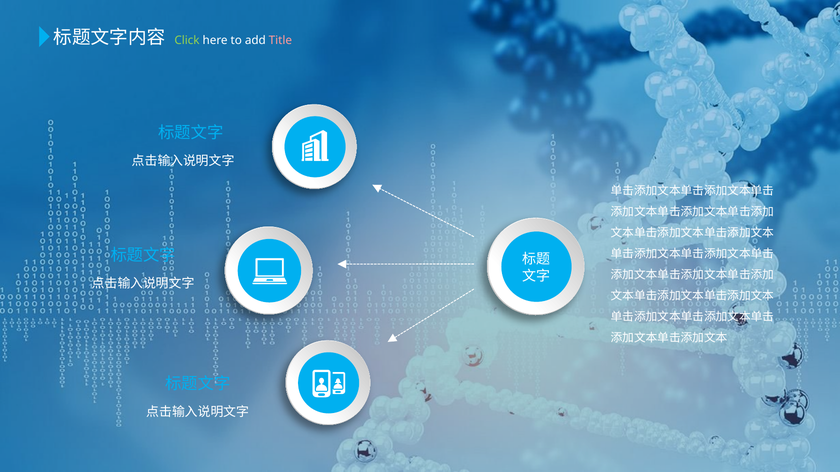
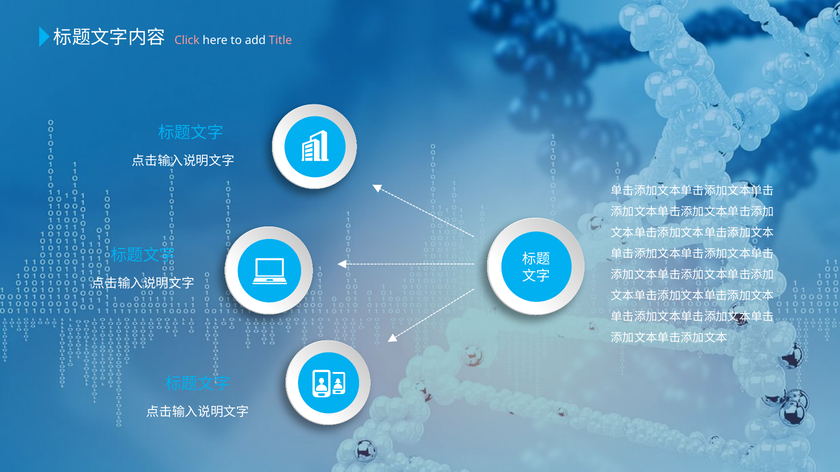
Click colour: light green -> pink (187, 41)
